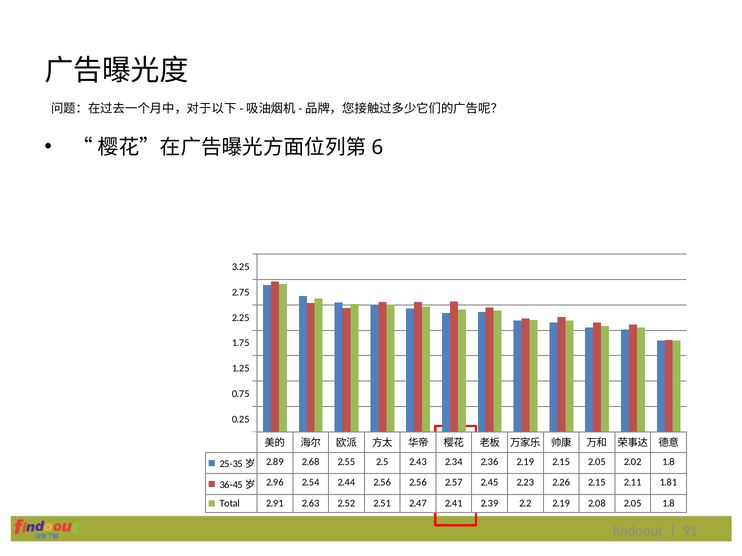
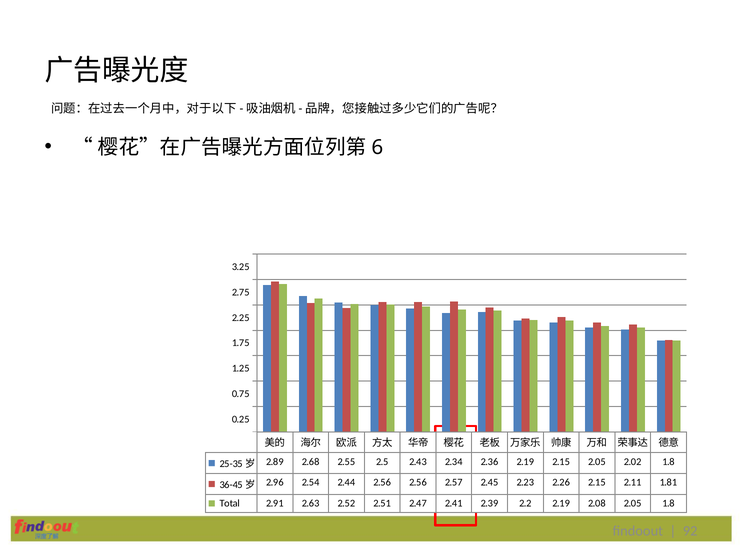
91: 91 -> 92 (690, 531)
